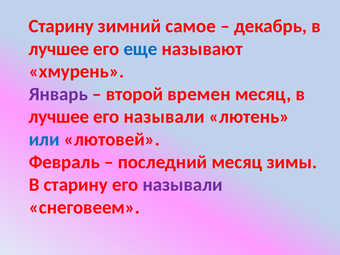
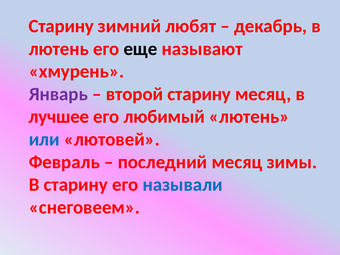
самое: самое -> любят (191, 26)
лучшее: лучшее -> лютень (59, 49)
еще colour: blue -> black (140, 49)
второй времен: времен -> старину (199, 94)
называли: называли -> любимый (164, 117)
называли colour: purple -> blue (183, 185)
